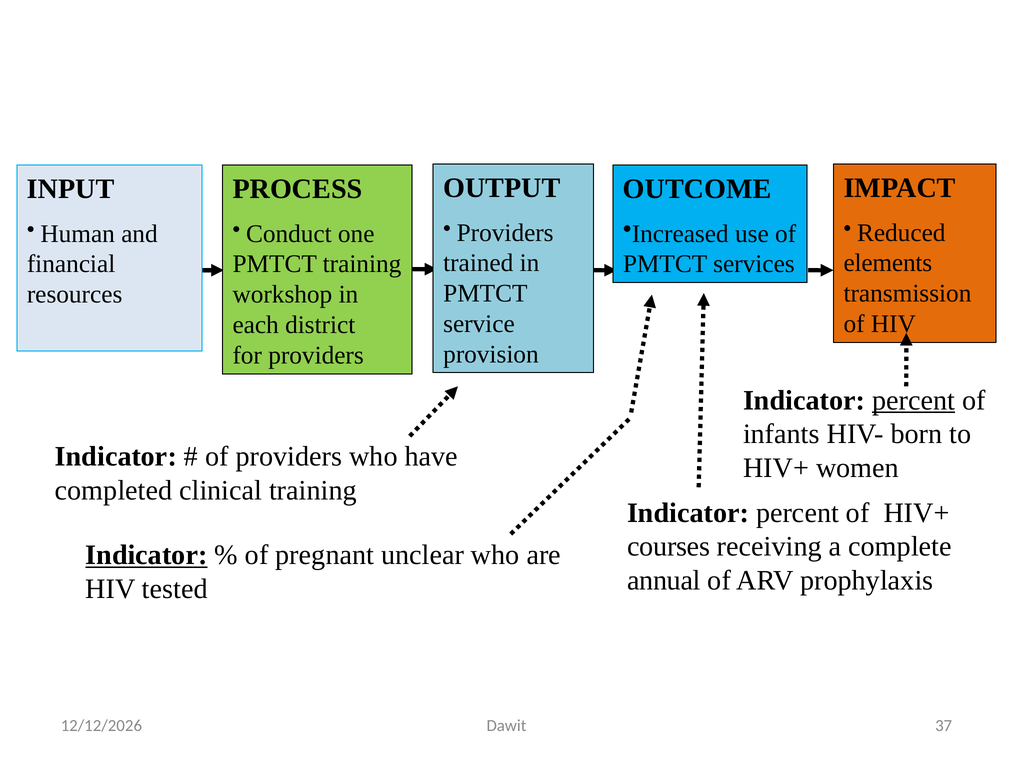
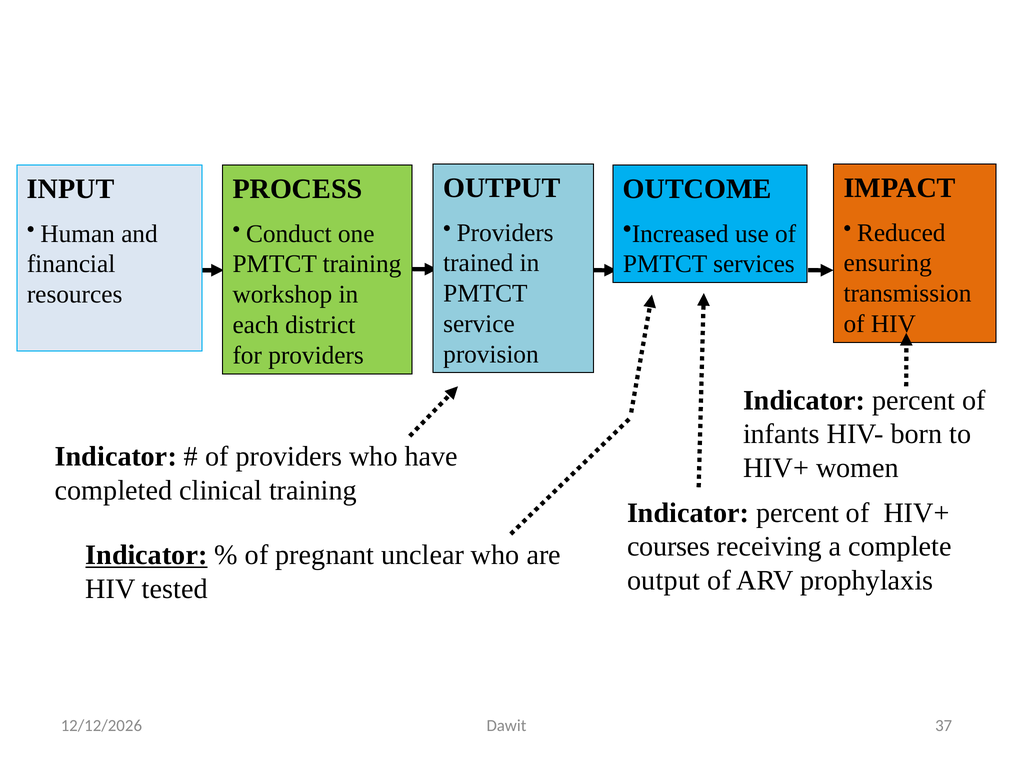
elements: elements -> ensuring (888, 263)
percent underline: present -> none (914, 400)
annual: annual -> output (664, 580)
